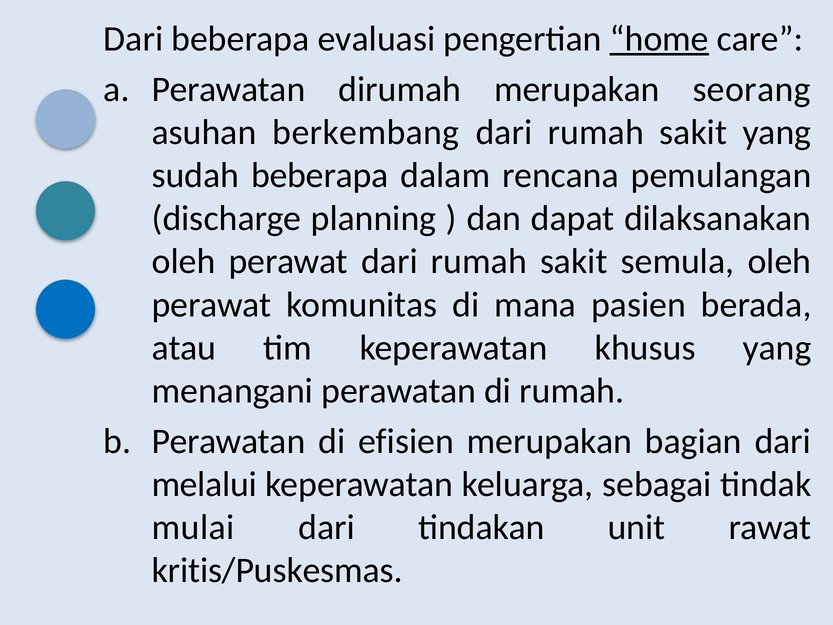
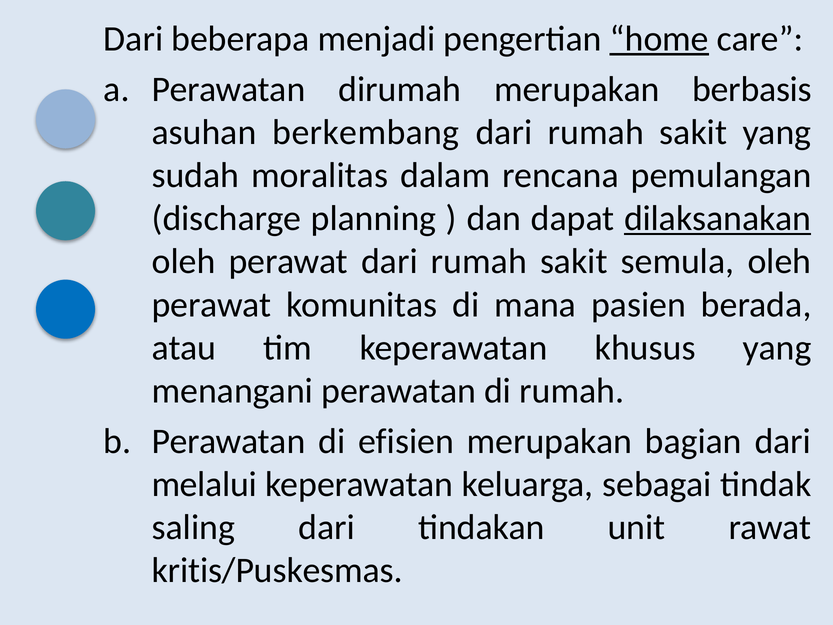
evaluasi: evaluasi -> menjadi (376, 39)
seorang: seorang -> berbasis (752, 89)
sudah beberapa: beberapa -> moralitas (320, 175)
dilaksanakan underline: none -> present (718, 218)
mulai: mulai -> saling (193, 527)
